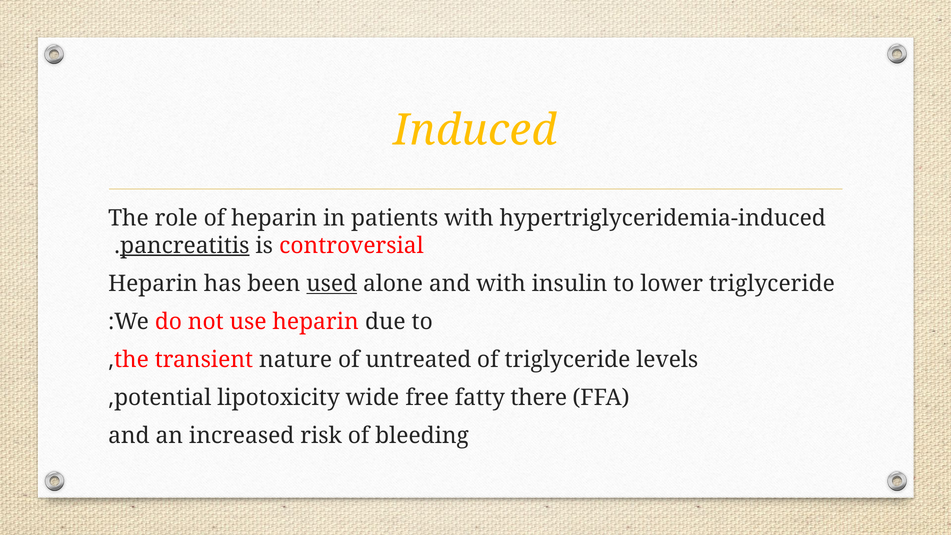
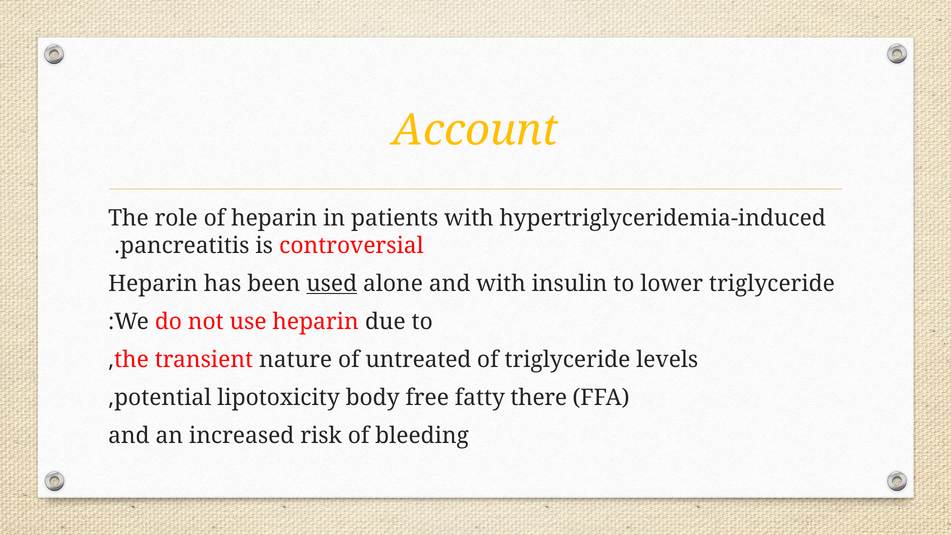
Induced: Induced -> Account (475, 130)
pancreatitis underline: present -> none (185, 246)
wide: wide -> body (373, 398)
